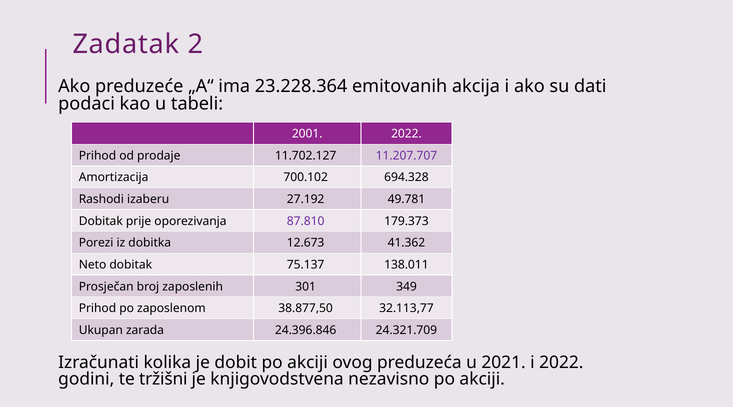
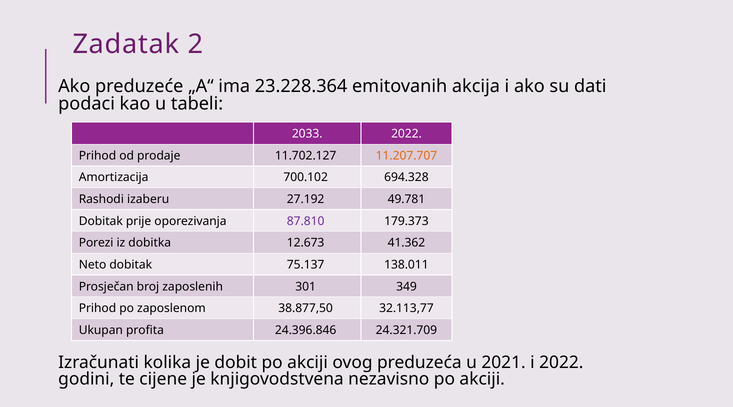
2001: 2001 -> 2033 (307, 134)
11.207.707 colour: purple -> orange (406, 156)
zarada: zarada -> profita (145, 330)
tržišni: tržišni -> cijene (163, 379)
